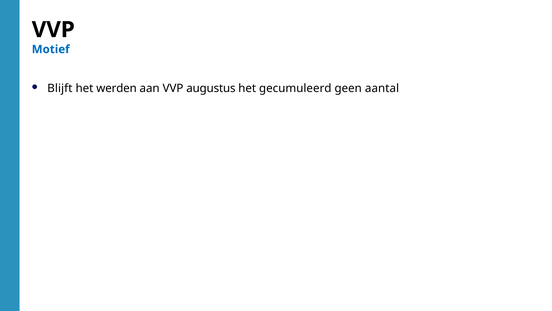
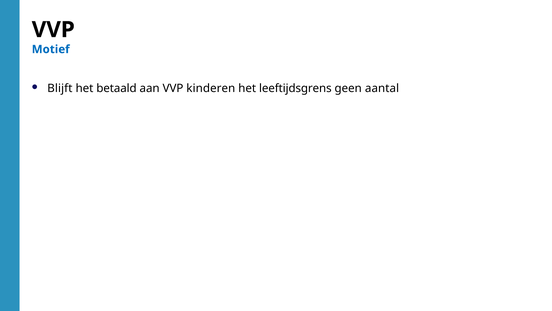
werden: werden -> betaald (116, 88)
augustus: augustus -> kinderen (211, 88)
gecumuleerd: gecumuleerd -> leeftijdsgrens (295, 88)
